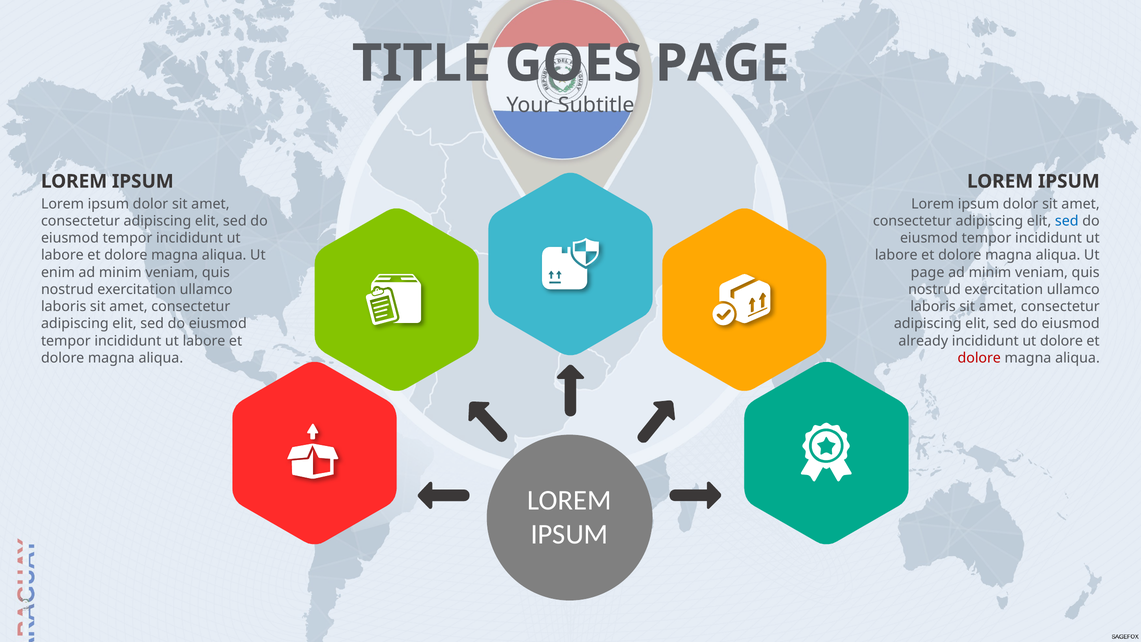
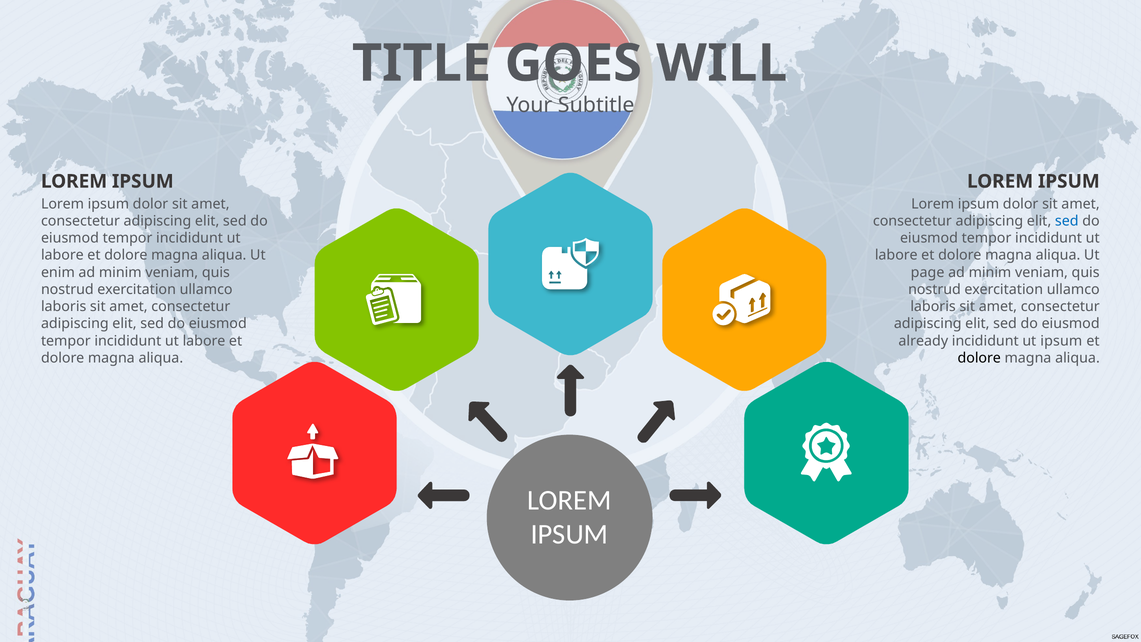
PAGE: PAGE -> WILL (722, 63)
ut dolore: dolore -> ipsum (1061, 341)
dolore colour: red -> black (979, 358)
